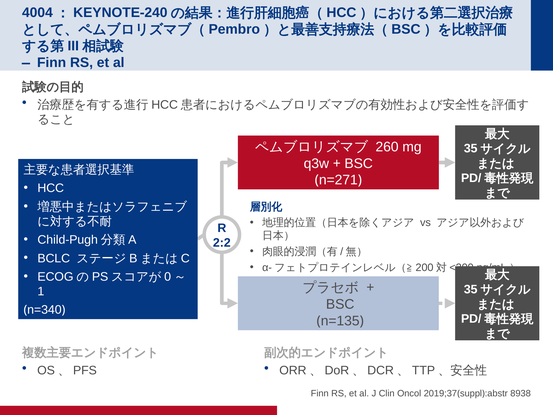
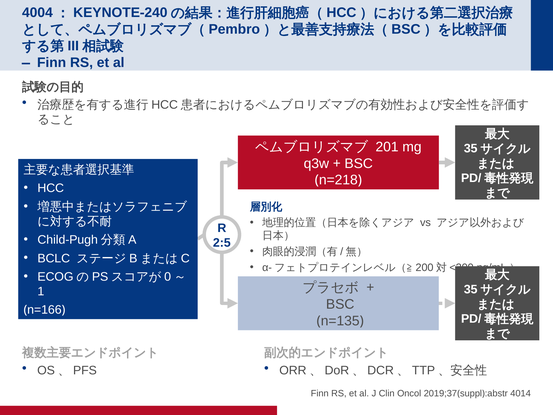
260: 260 -> 201 (387, 147)
n=271: n=271 -> n=218 (338, 180)
2:2: 2:2 -> 2:5 (222, 243)
n=340: n=340 -> n=166 (44, 310)
8938: 8938 -> 4014 (521, 393)
